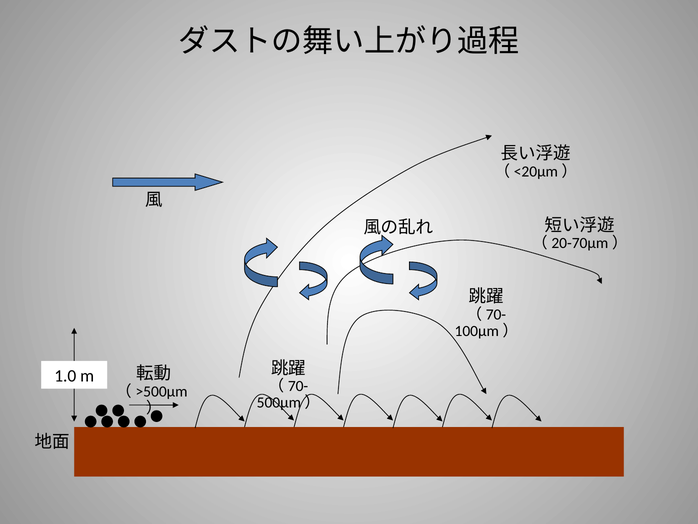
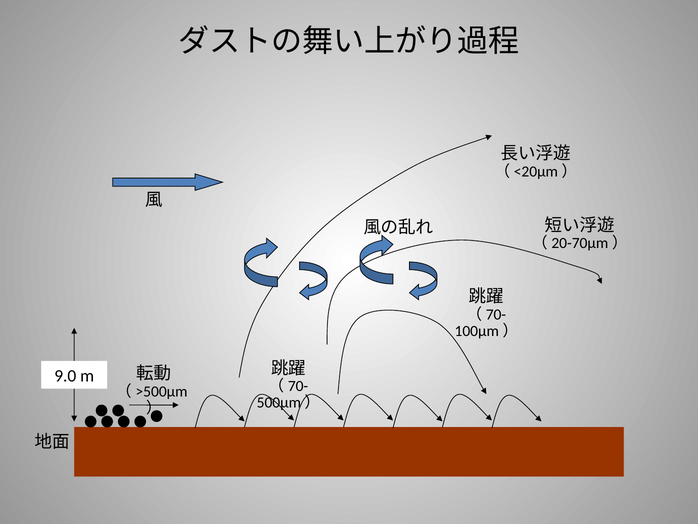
1.0: 1.0 -> 9.0 (65, 376)
